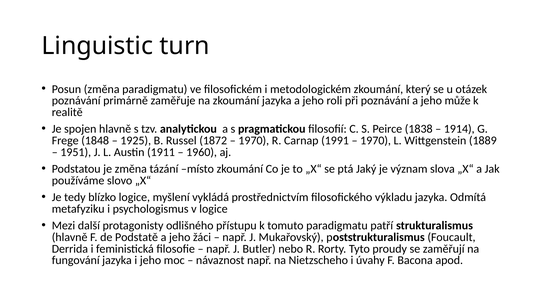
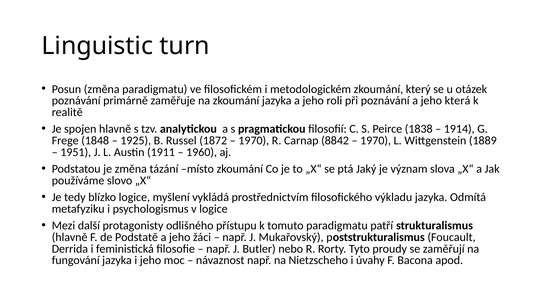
může: může -> která (458, 101)
1991: 1991 -> 8842 (335, 140)
